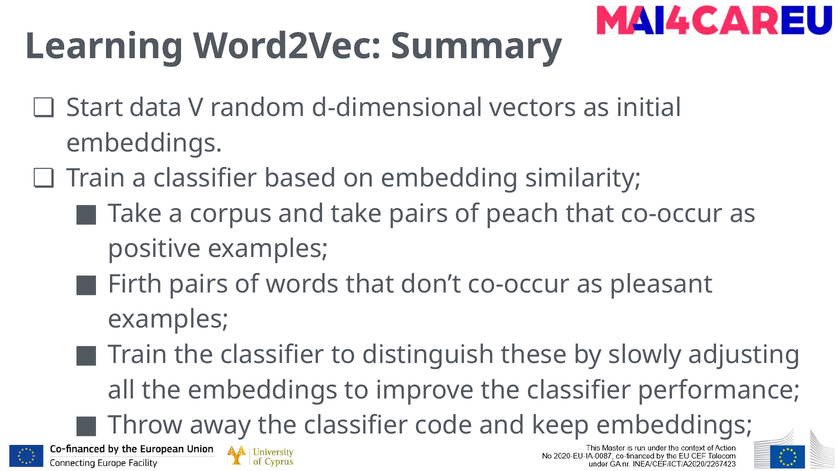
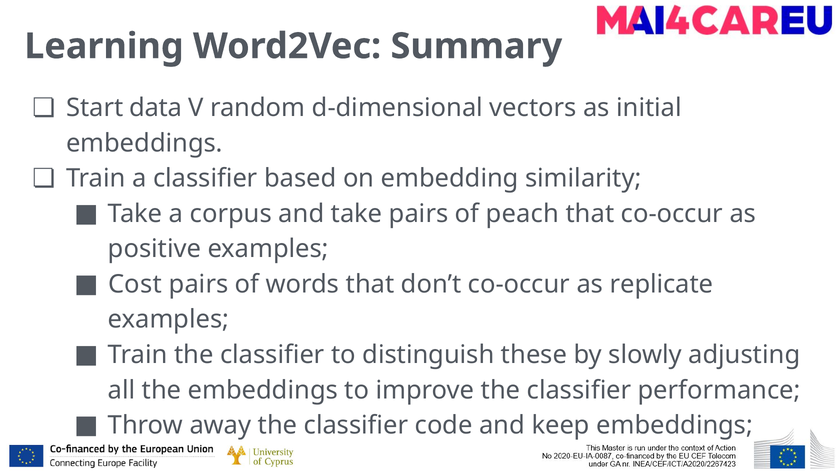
Firth: Firth -> Cost (135, 284)
pleasant: pleasant -> replicate (661, 284)
